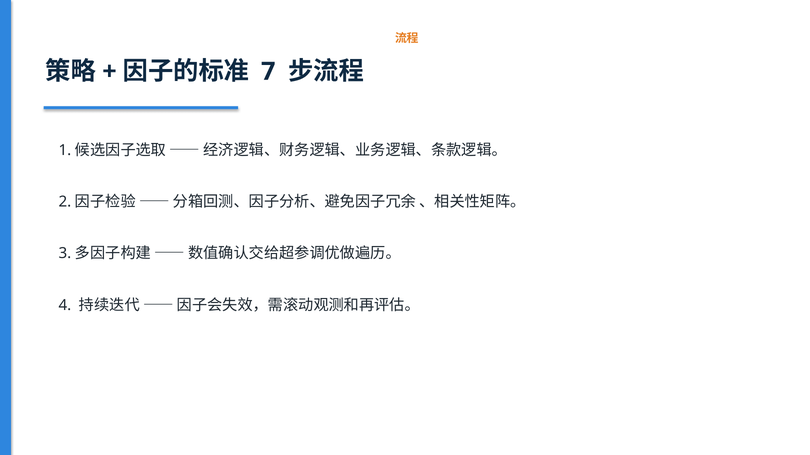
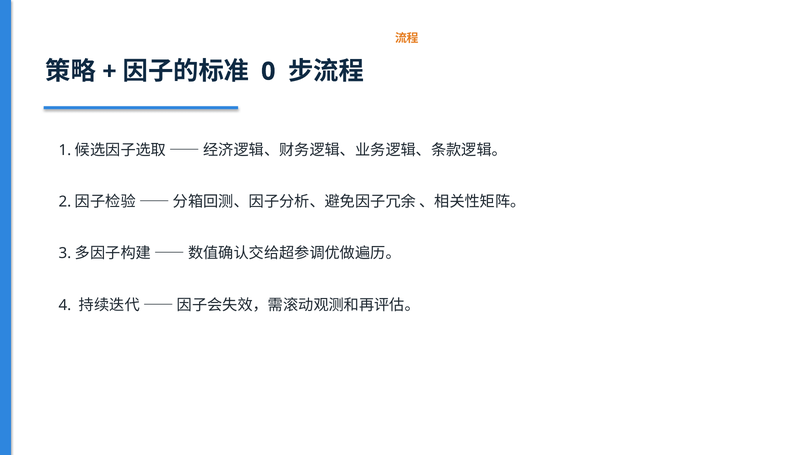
7: 7 -> 0 (268, 72)
